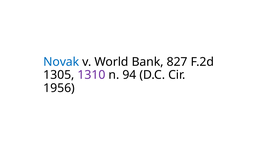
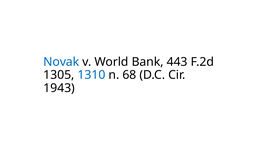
827: 827 -> 443 (177, 62)
1310 colour: purple -> blue (91, 75)
94: 94 -> 68 (129, 75)
1956: 1956 -> 1943 (59, 88)
